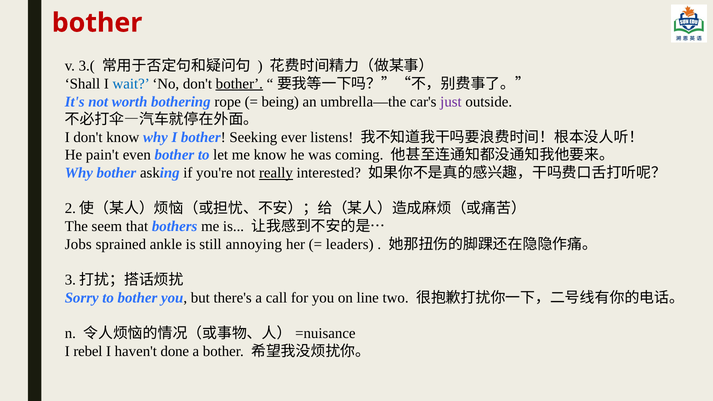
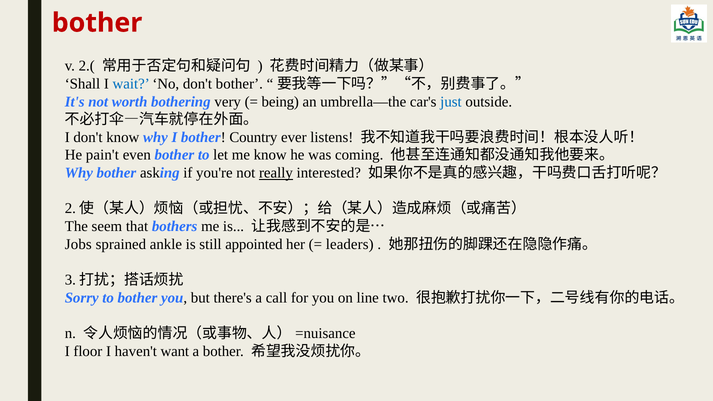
3.(: 3.( -> 2.( (87, 66)
bother underline: present -> none (239, 84)
rope: rope -> very (228, 102)
just colour: purple -> blue (451, 102)
Seeking: Seeking -> Country (253, 137)
annoying: annoying -> appointed (254, 244)
rebel: rebel -> floor (88, 351)
done: done -> want (175, 351)
